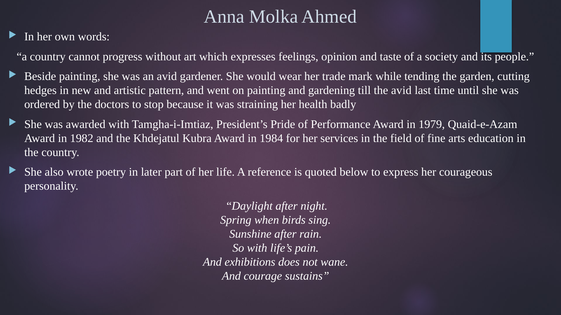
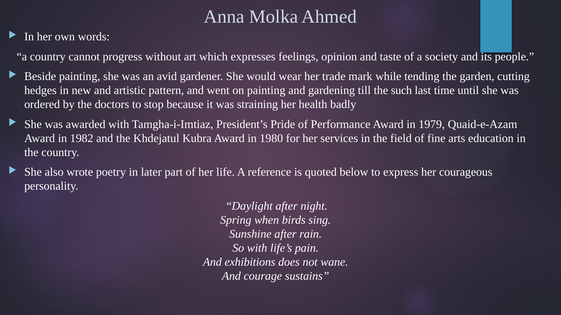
the avid: avid -> such (401, 91)
1984: 1984 -> 1980 (271, 138)
